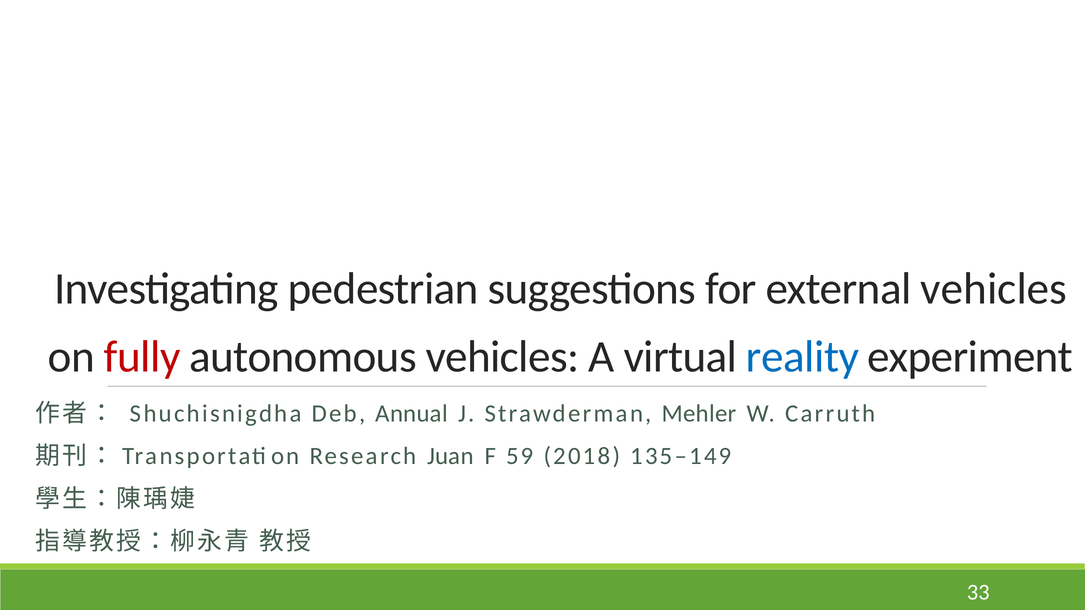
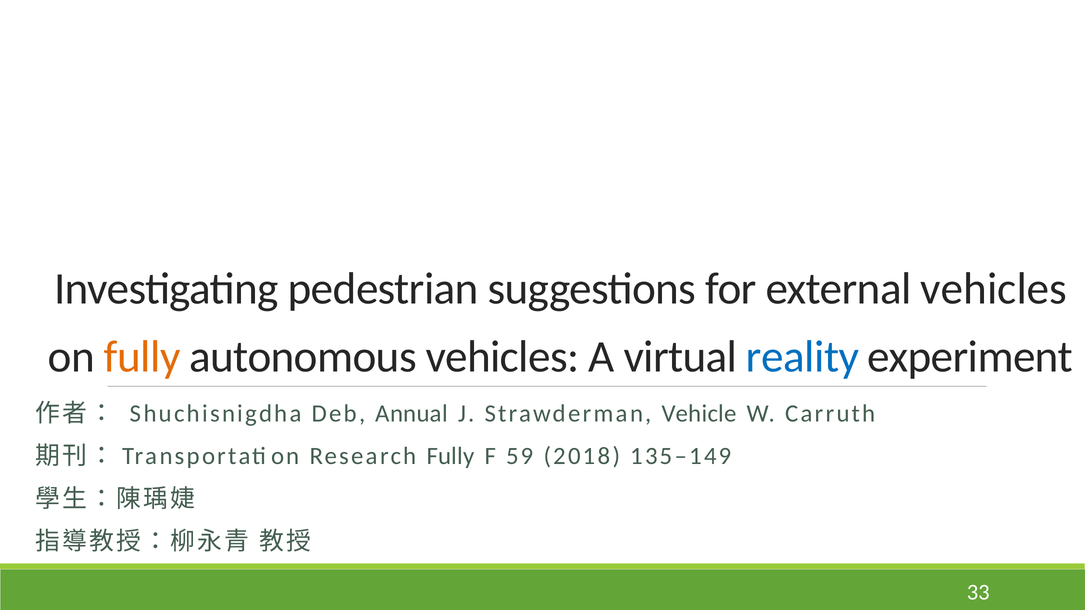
fully colour: red -> orange (142, 357)
Mehler: Mehler -> Vehicle (699, 414)
Research Juan: Juan -> Fully (450, 457)
